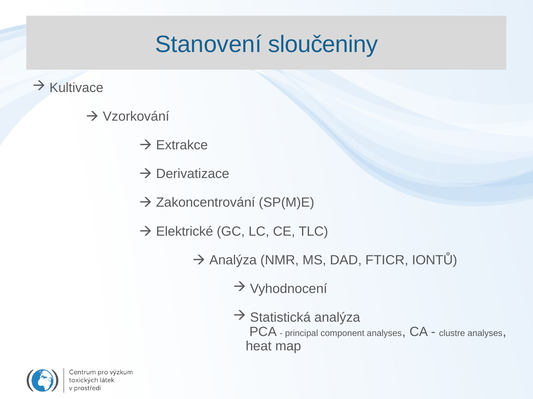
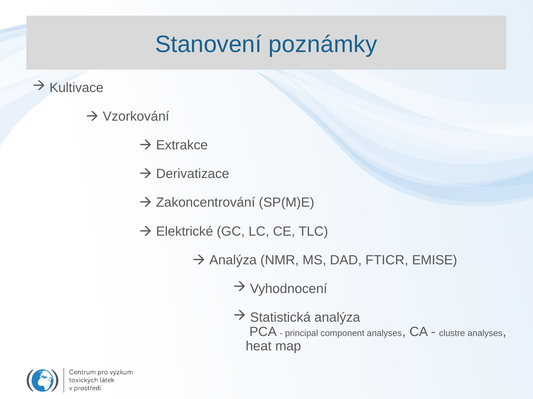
sloučeniny: sloučeniny -> poznámky (323, 45)
IONTŮ: IONTŮ -> EMISE (435, 261)
